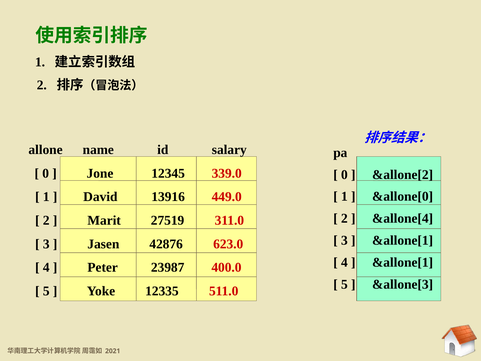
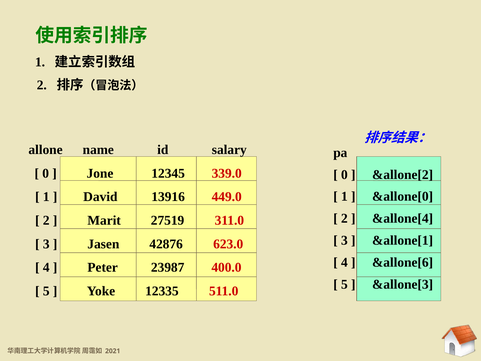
&allone[1: &allone[1 -> &allone[6 (403, 262)
